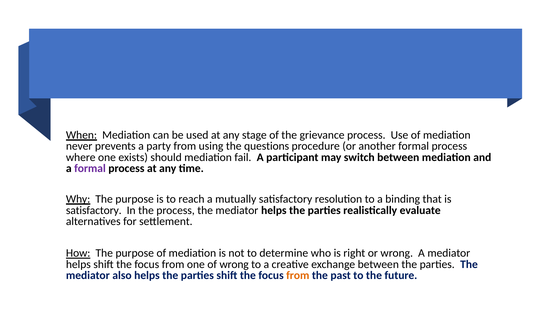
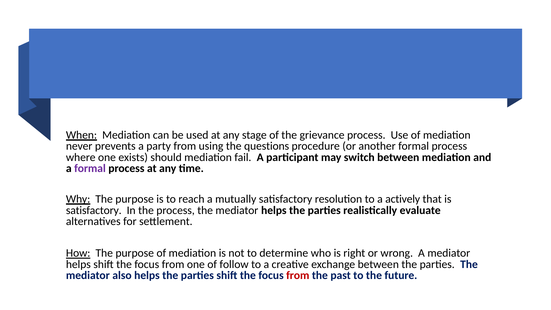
binding: binding -> actively (403, 199)
of wrong: wrong -> follow (234, 264)
from colour: orange -> red (298, 275)
